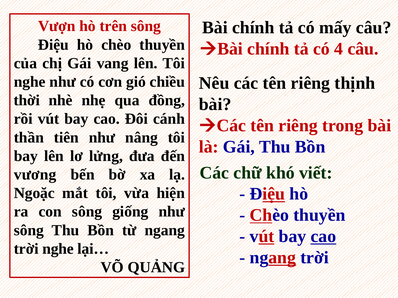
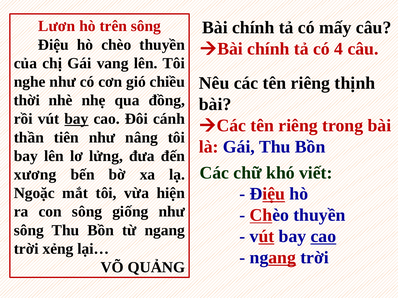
Vượn: Vượn -> Lươn (57, 26)
bay underline: none -> present (76, 119)
vương: vương -> xương (35, 175)
trời nghe: nghe -> xẻng (58, 249)
